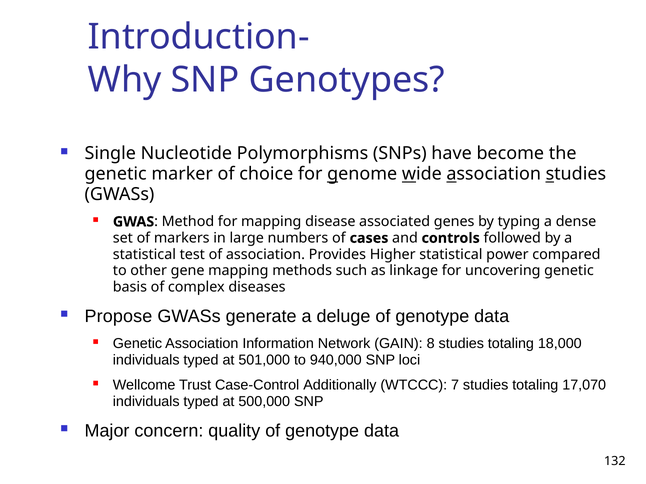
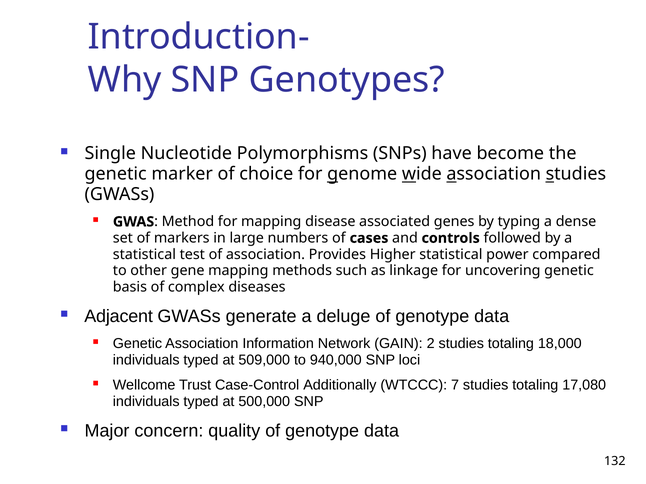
Propose: Propose -> Adjacent (119, 317)
8: 8 -> 2 (431, 344)
501,000: 501,000 -> 509,000 (264, 360)
17,070: 17,070 -> 17,080 (584, 386)
